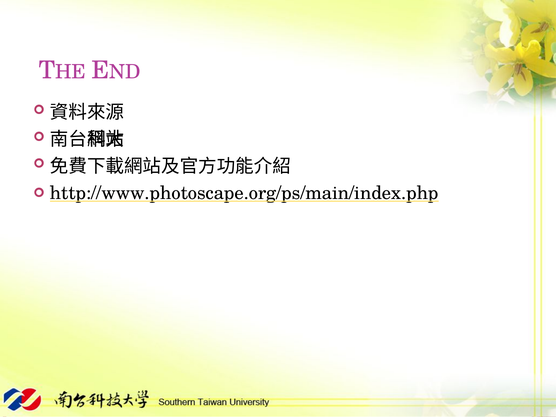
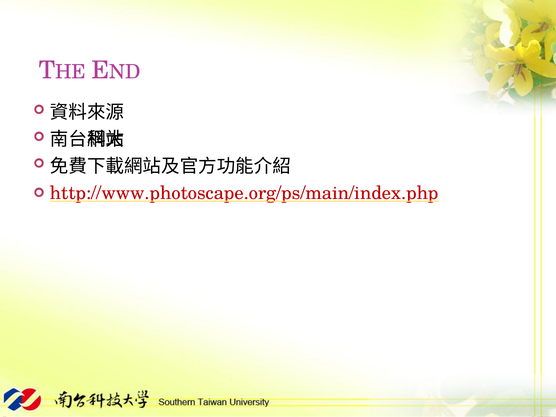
http://www.photoscape.org/ps/main/index.php colour: black -> red (244, 193)
